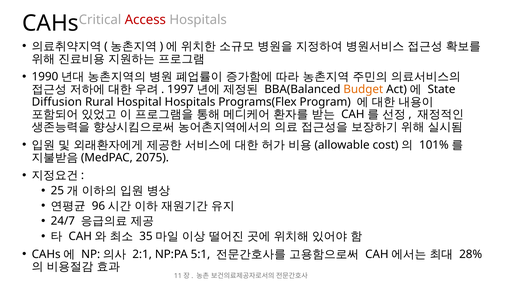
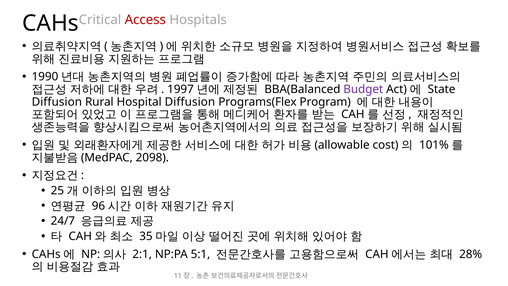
Budget colour: orange -> purple (363, 89)
Hospital Hospitals: Hospitals -> Diffusion (190, 102)
2075: 2075 -> 2098 (152, 157)
